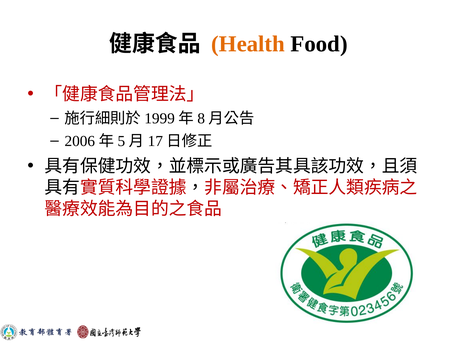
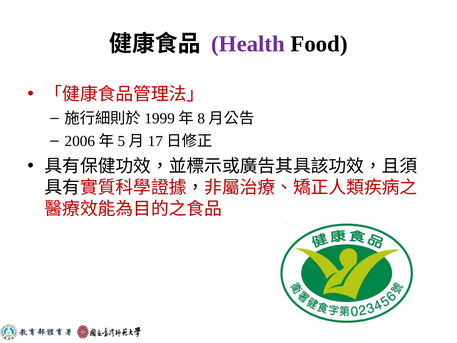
Health colour: orange -> purple (248, 44)
